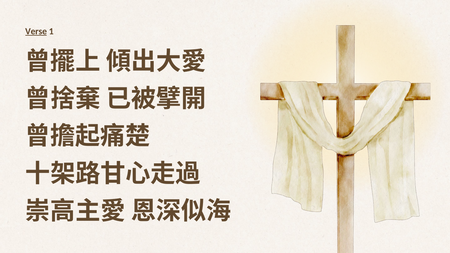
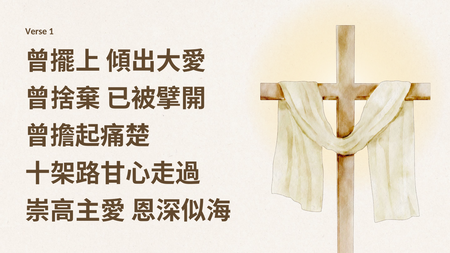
Verse underline: present -> none (36, 31)
